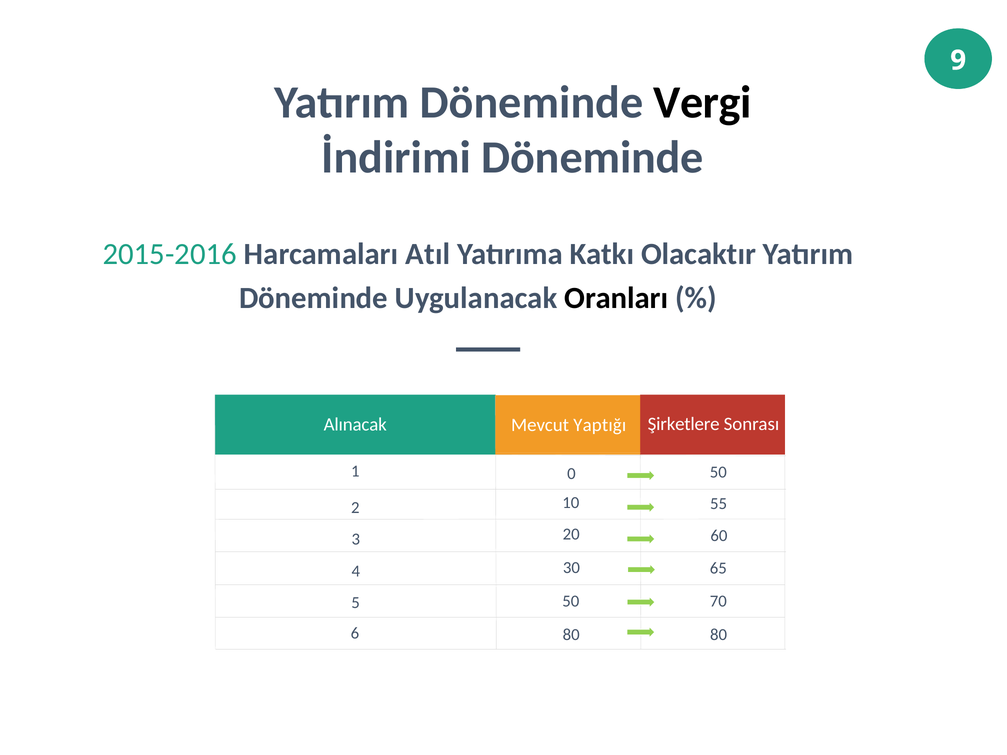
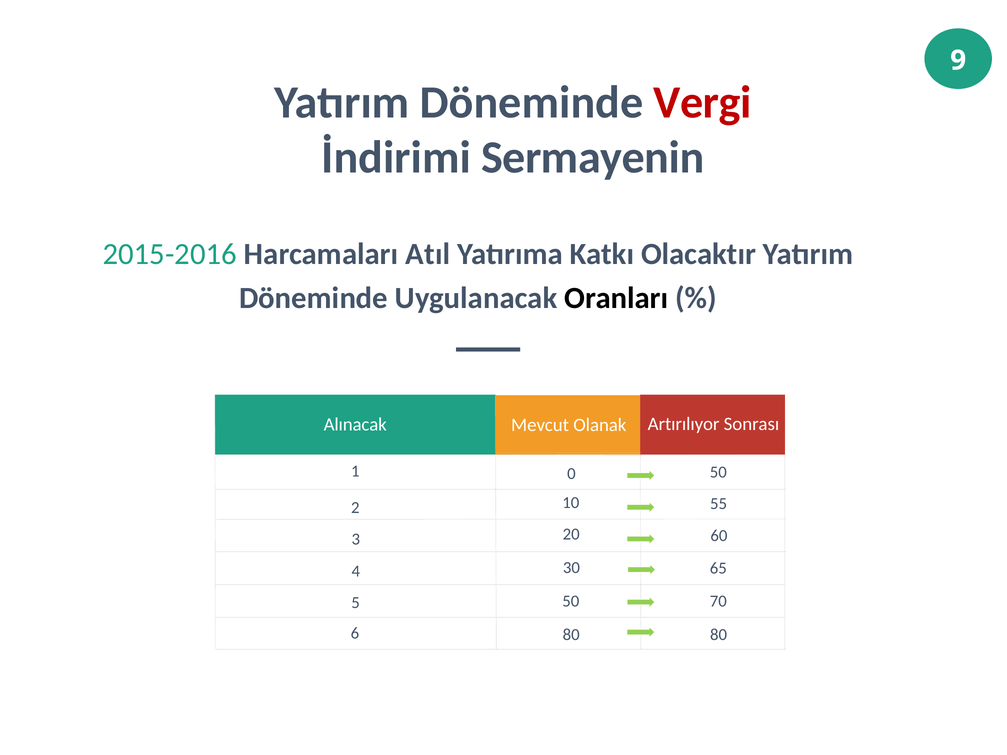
Vergi colour: black -> red (702, 102)
İndirimi Döneminde: Döneminde -> Sermayenin (593, 158)
Şirketlere: Şirketlere -> Artırılıyor (684, 424)
Yaptığı: Yaptığı -> Olanak (600, 425)
